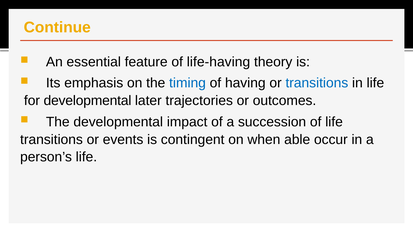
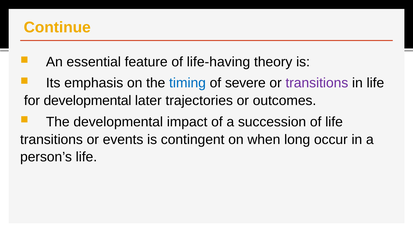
having: having -> severe (245, 83)
transitions colour: blue -> purple (317, 83)
able: able -> long (297, 140)
